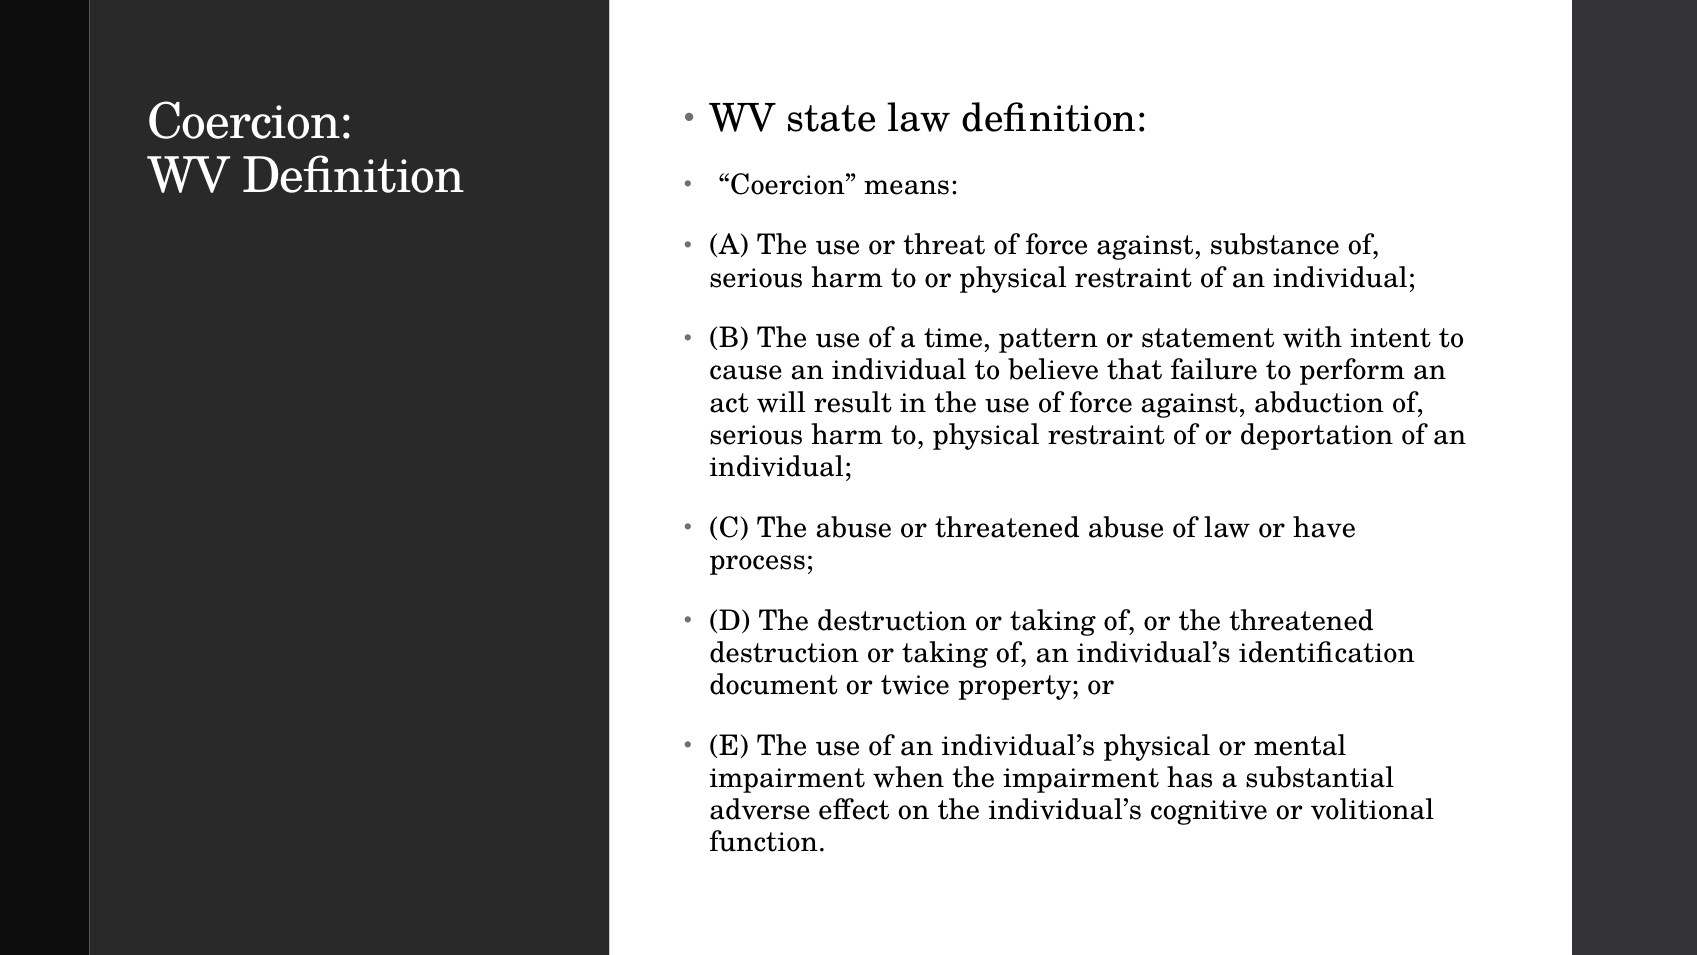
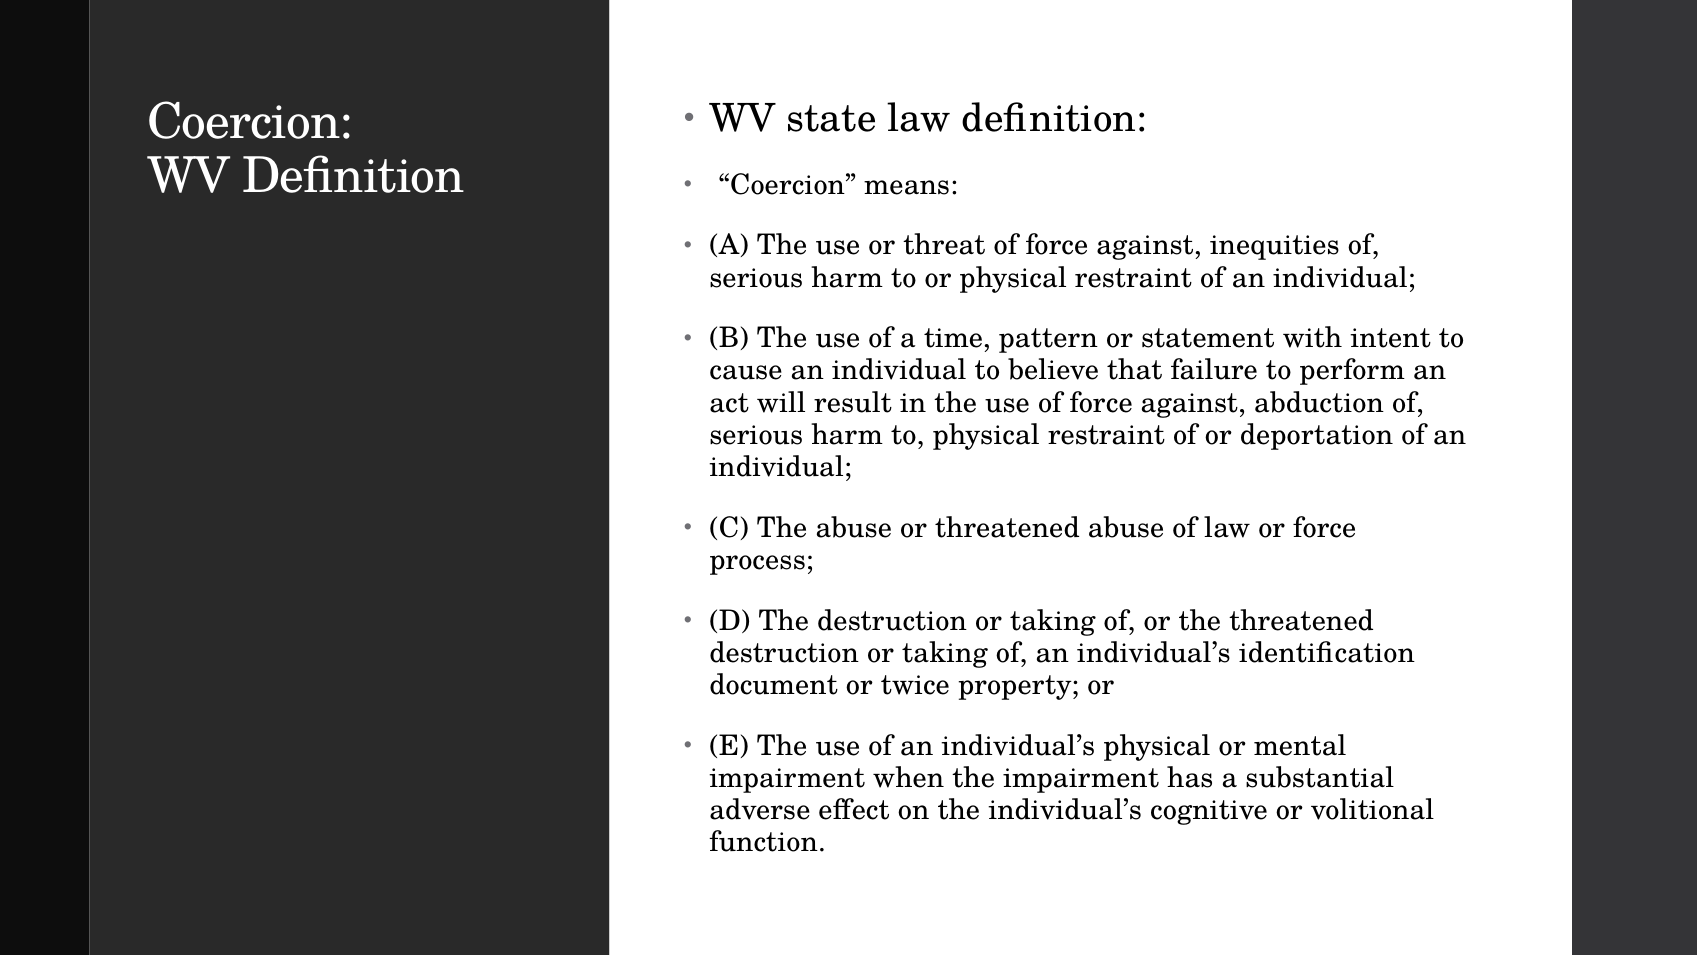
substance: substance -> inequities (1275, 246)
or have: have -> force (1325, 528)
